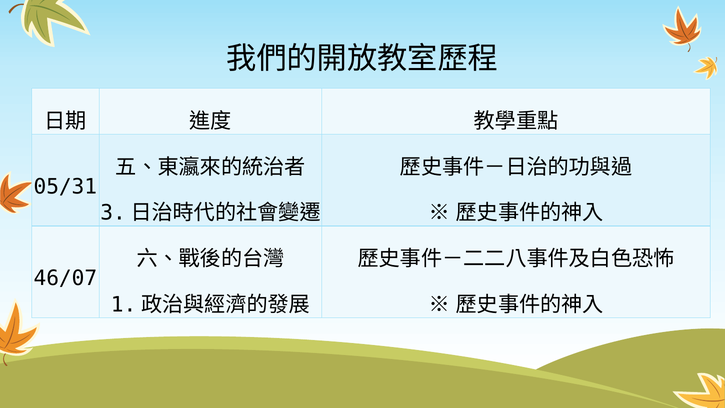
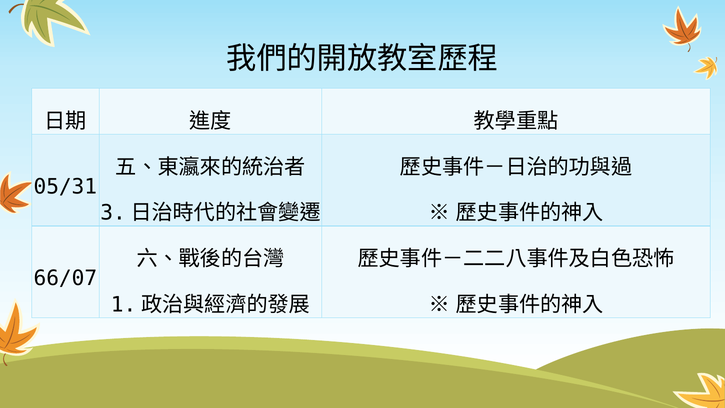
46/07: 46/07 -> 66/07 (65, 278)
